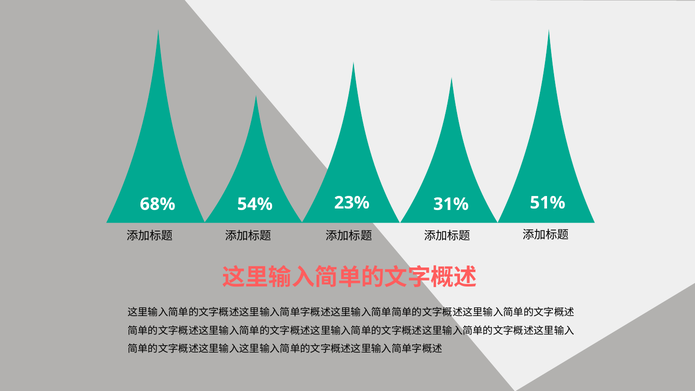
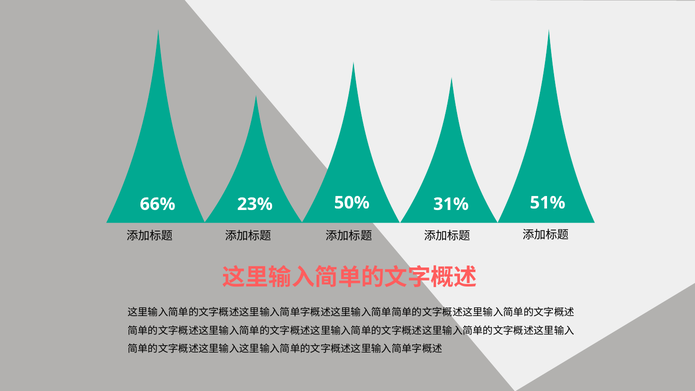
23%: 23% -> 50% (352, 203)
68%: 68% -> 66% (158, 204)
54%: 54% -> 23% (255, 204)
